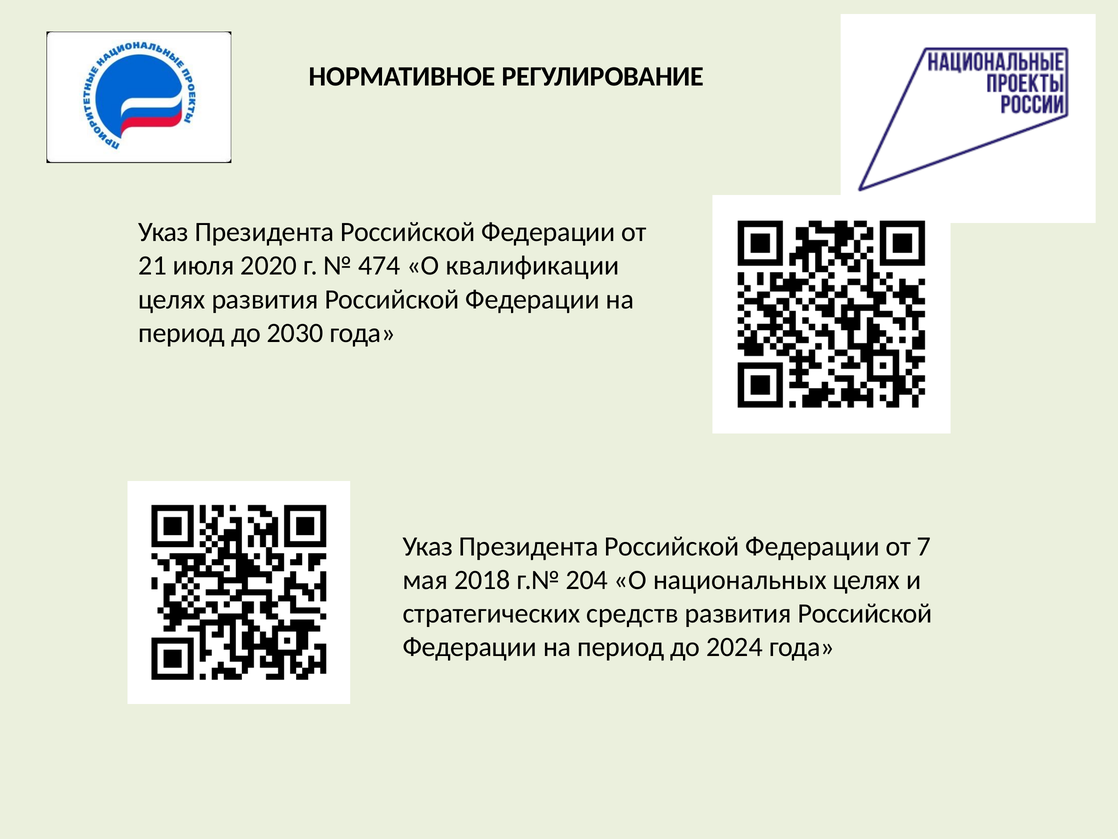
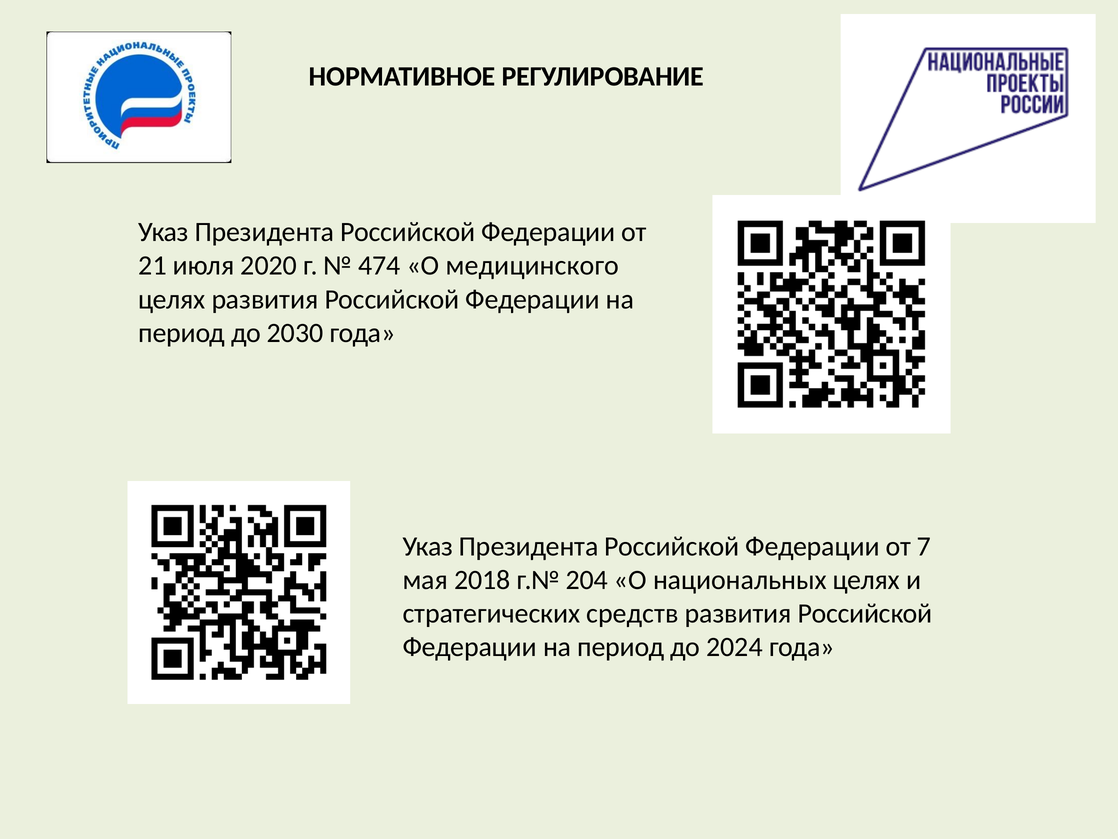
квалификации: квалификации -> медицинского (532, 266)
